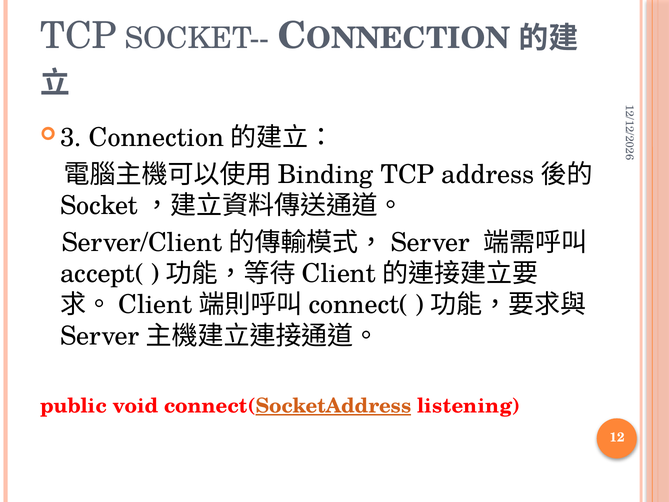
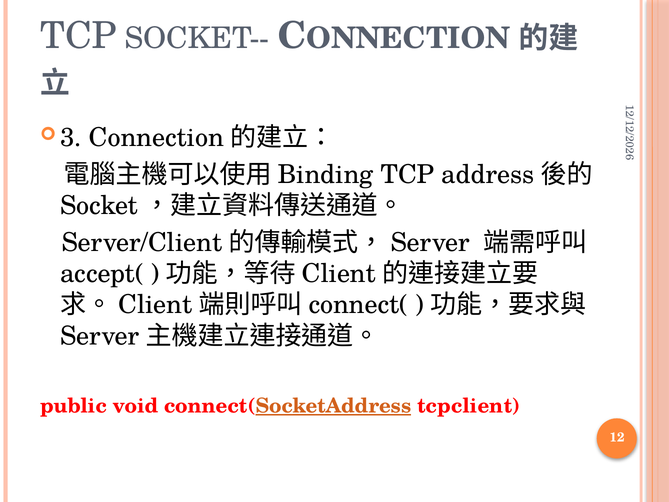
listening: listening -> tcpclient (469, 406)
